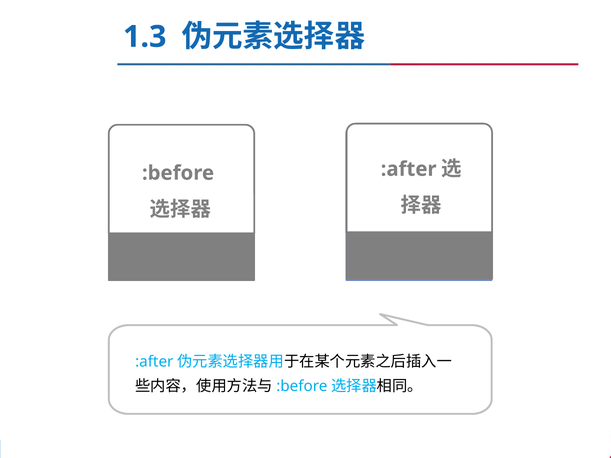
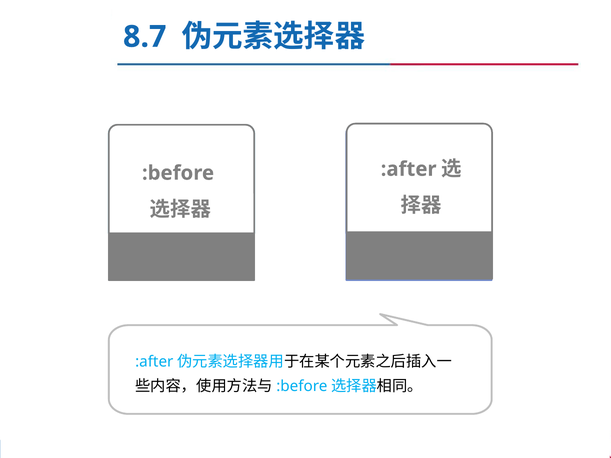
1.3: 1.3 -> 8.7 (145, 37)
